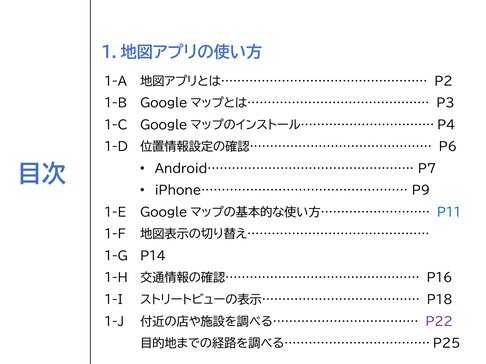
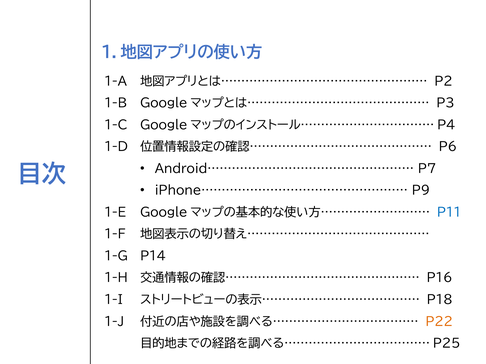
P22 colour: purple -> orange (439, 322)
